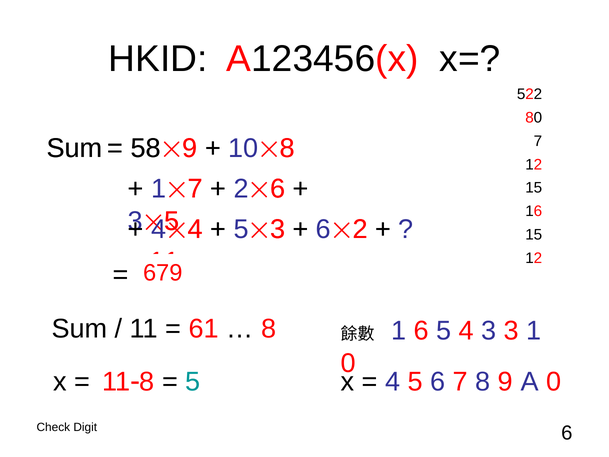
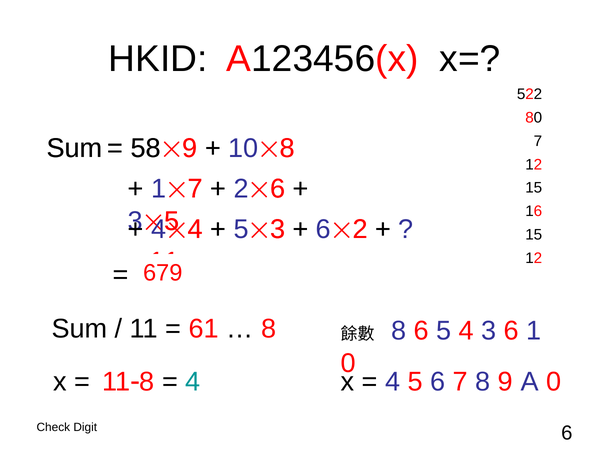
1: 1 -> 8 (399, 331)
3 3: 3 -> 6 (511, 331)
5: 5 -> 4 (193, 381)
